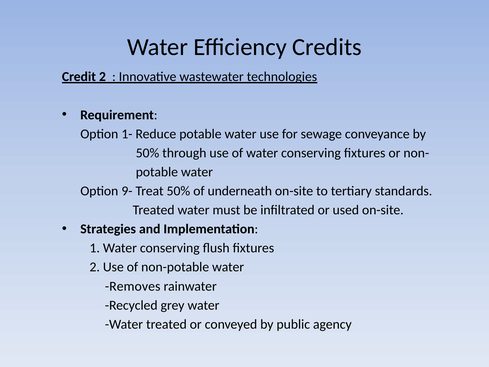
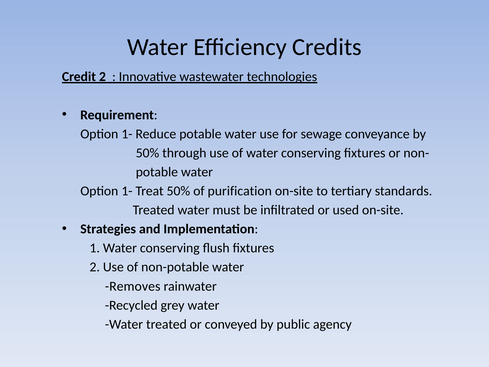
9-: 9- -> 1- (127, 191)
underneath: underneath -> purification (240, 191)
